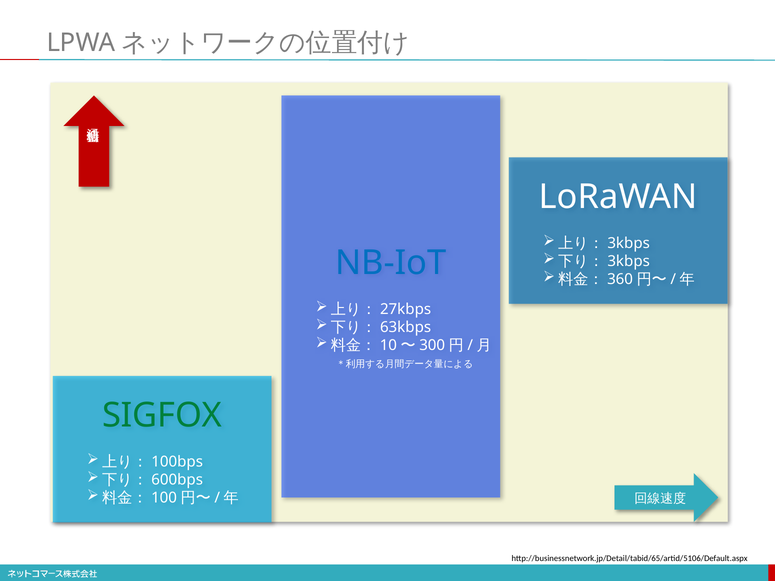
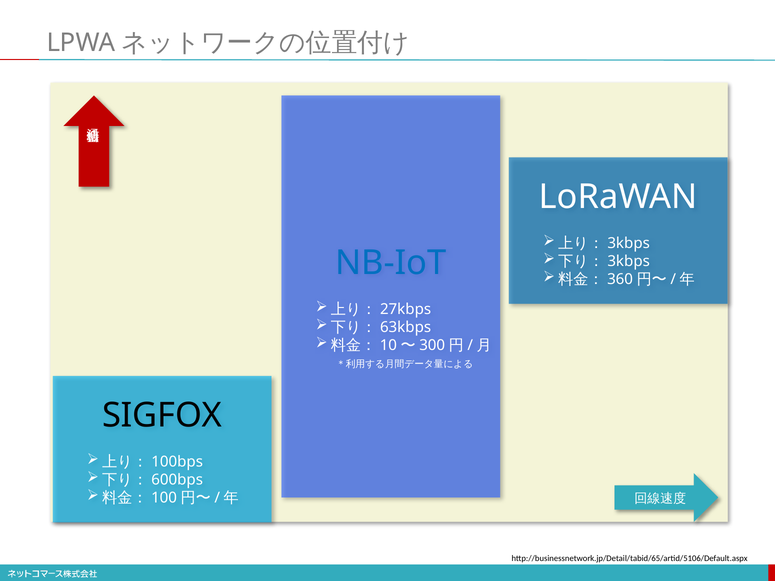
SIGFOX colour: green -> black (162, 416)
